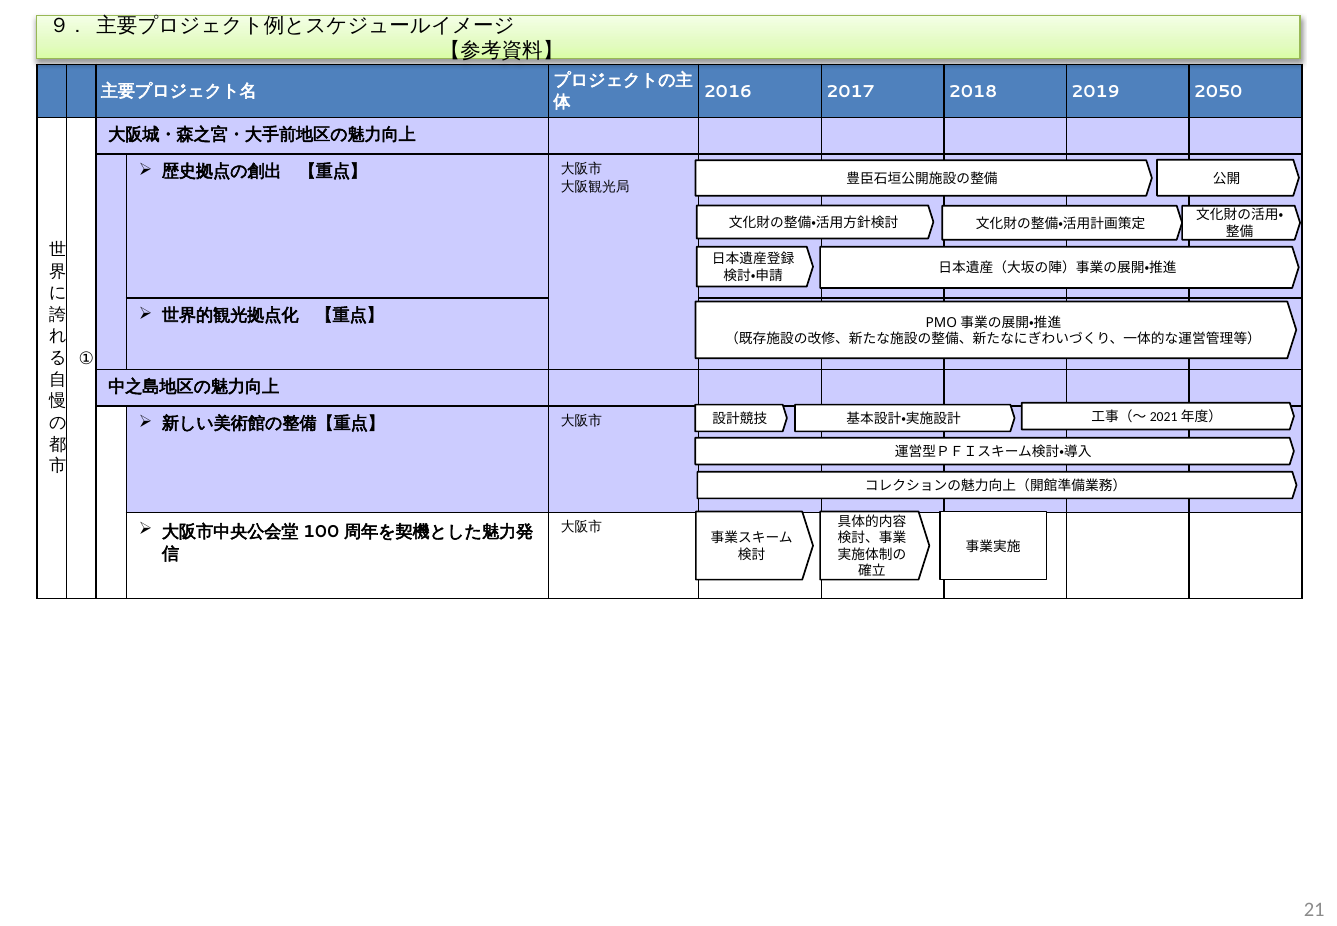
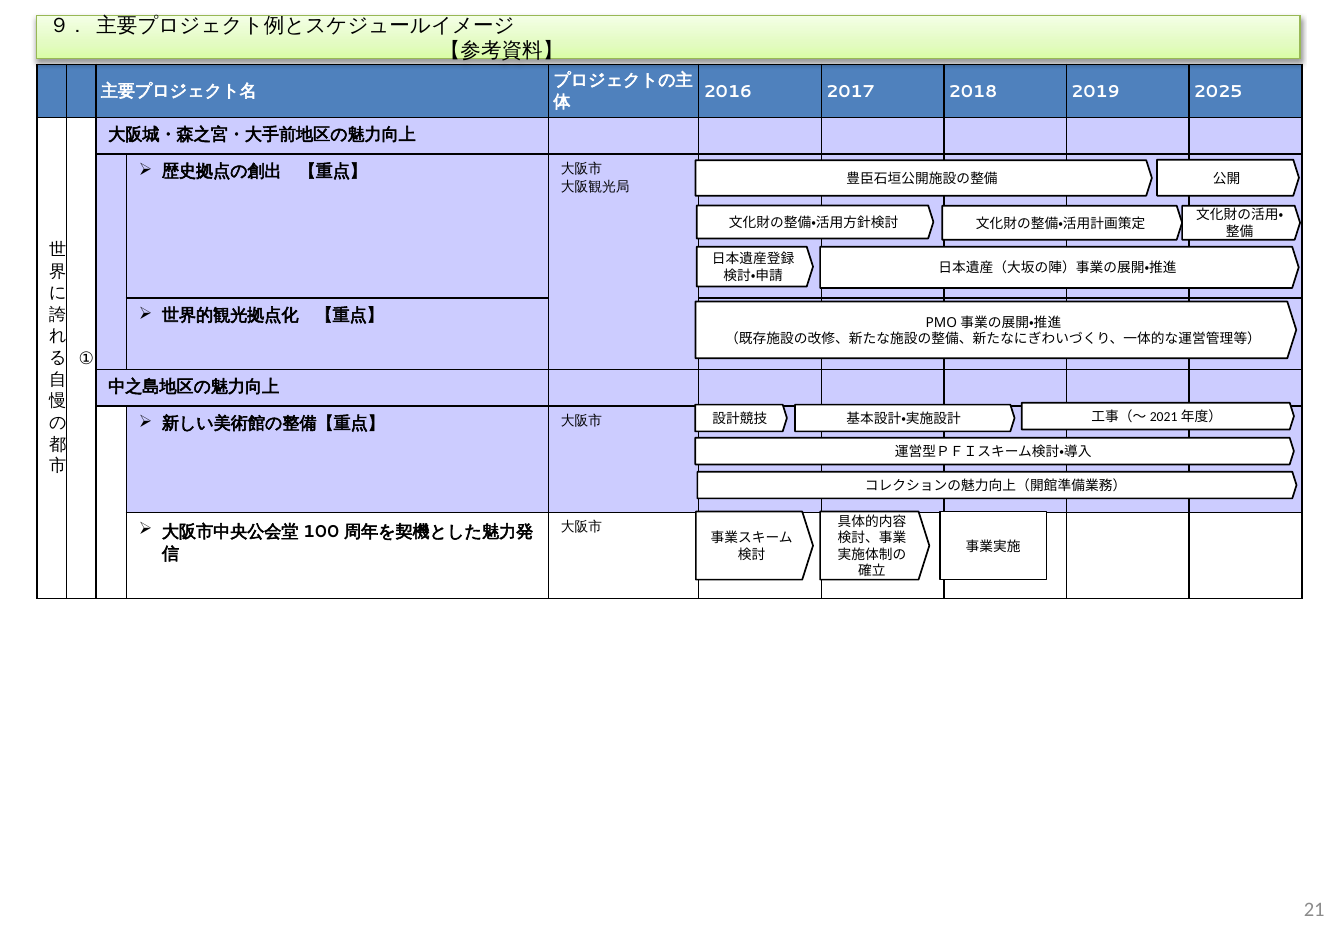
2050: 2050 -> 2025 (1218, 92)
